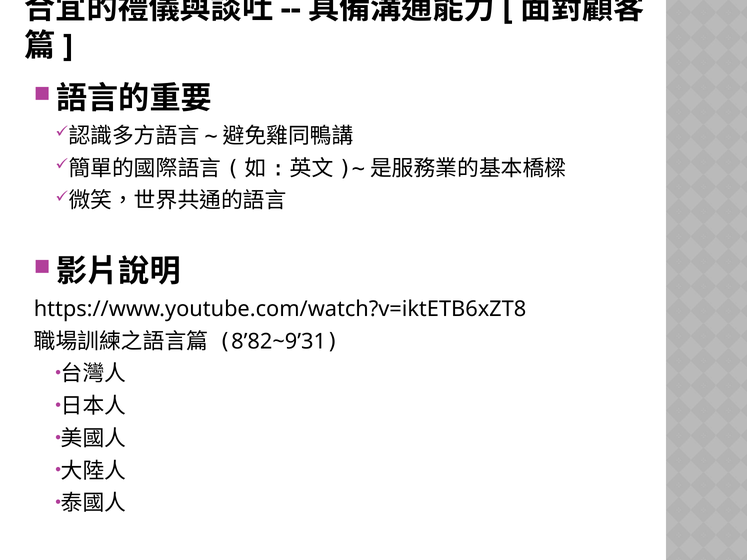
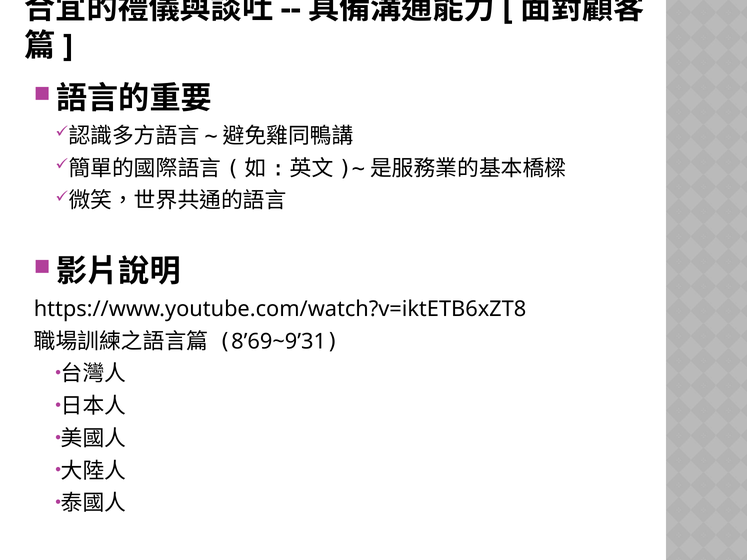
8’82~9’31: 8’82~9’31 -> 8’69~9’31 (279, 342)
